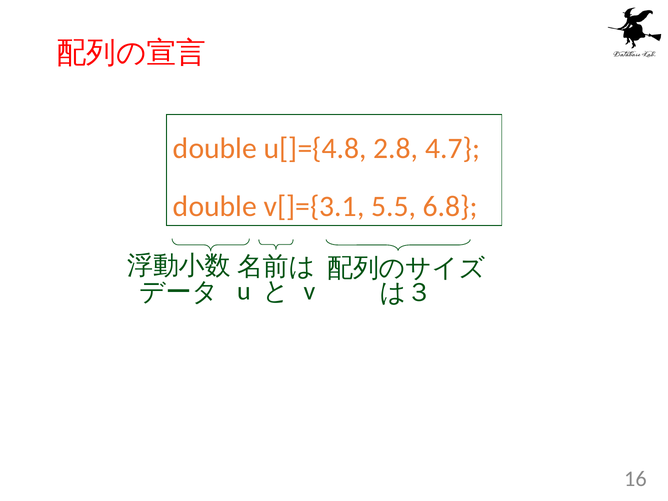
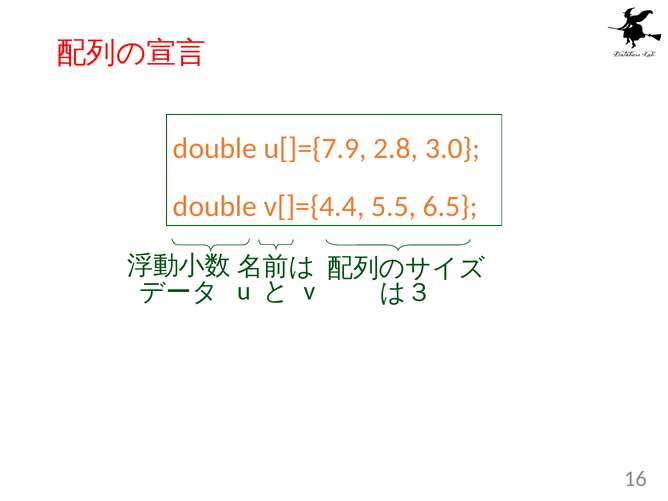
u[]={4.8: u[]={4.8 -> u[]={7.9 (315, 148)
4.7: 4.7 -> 3.0 (453, 148)
v[]={3.1: v[]={3.1 -> v[]={4.4 (314, 206)
6.8: 6.8 -> 6.5 (450, 206)
